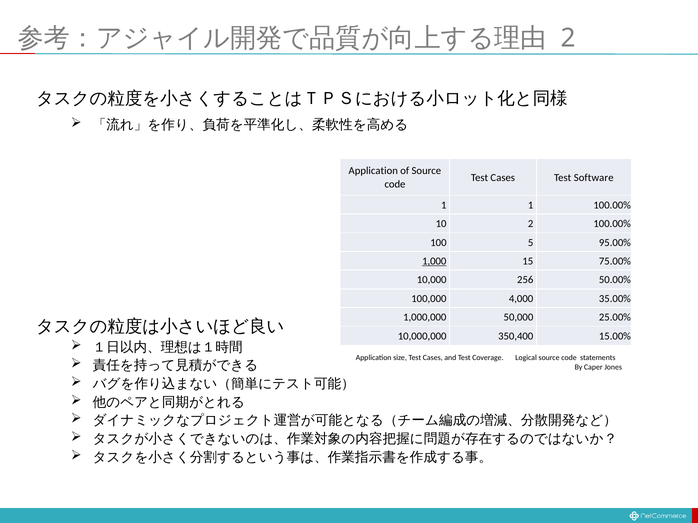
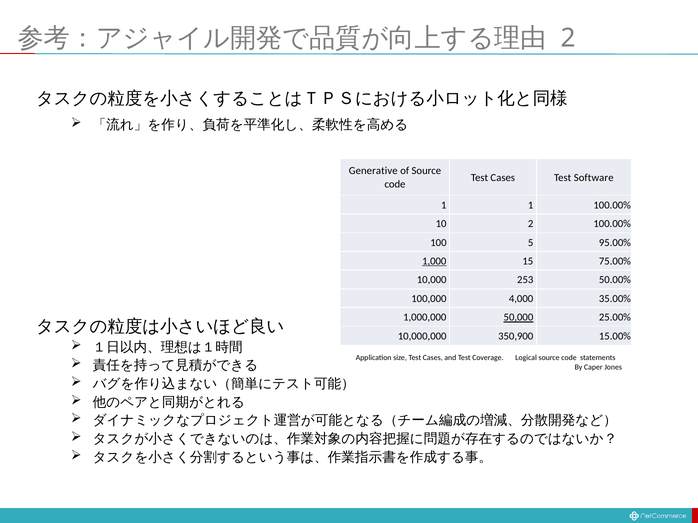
Application: Application -> Generative (373, 171)
256: 256 -> 253 (525, 280)
50,000 underline: none -> present (518, 318)
350,400: 350,400 -> 350,900 (516, 337)
